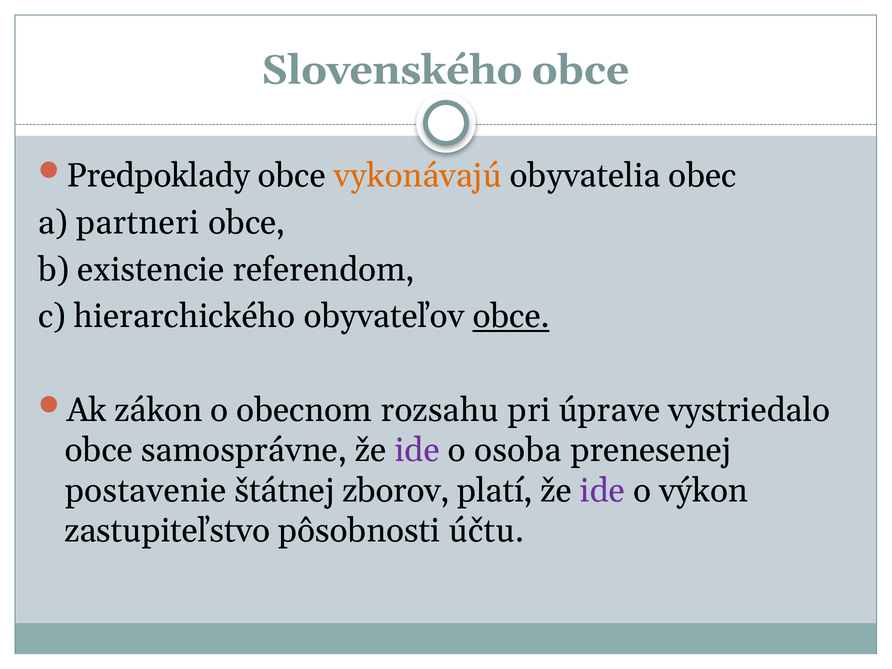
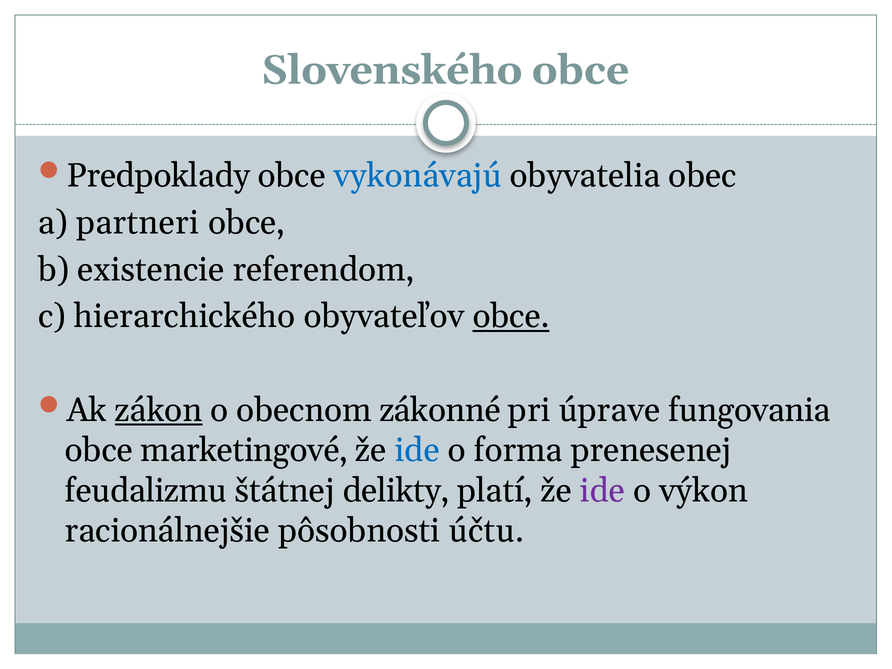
vykonávajú colour: orange -> blue (418, 176)
zákon underline: none -> present (159, 410)
rozsahu: rozsahu -> zákonné (440, 410)
vystriedalo: vystriedalo -> fungovania (749, 410)
samosprávne: samosprávne -> marketingové (244, 450)
ide colour: purple -> blue (417, 450)
osoba: osoba -> forma (518, 450)
postavenie: postavenie -> feudalizmu (146, 491)
zborov: zborov -> delikty (396, 491)
zastupiteľstvo: zastupiteľstvo -> racionálnejšie (168, 531)
